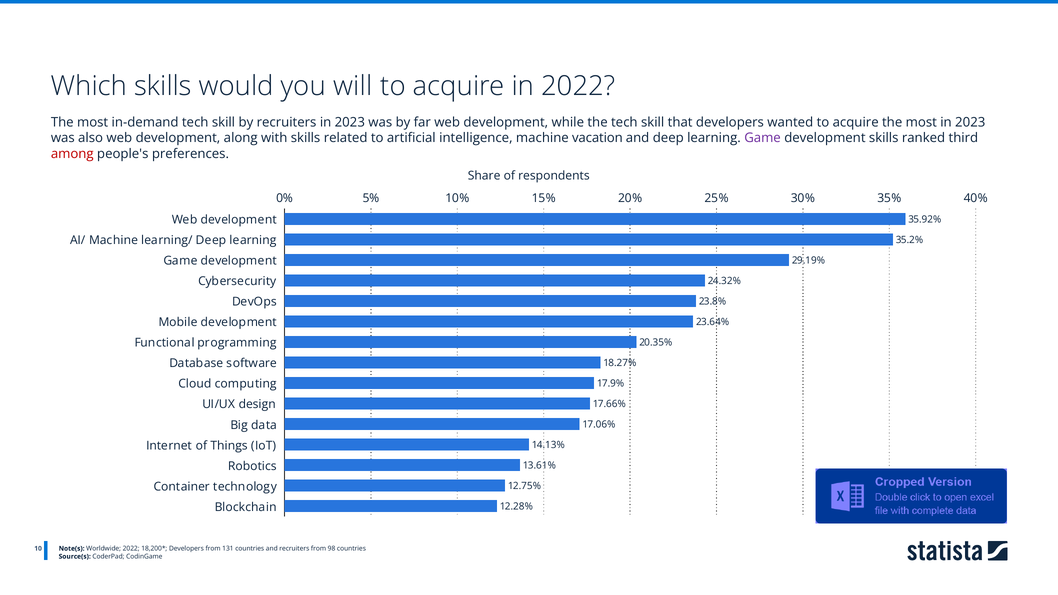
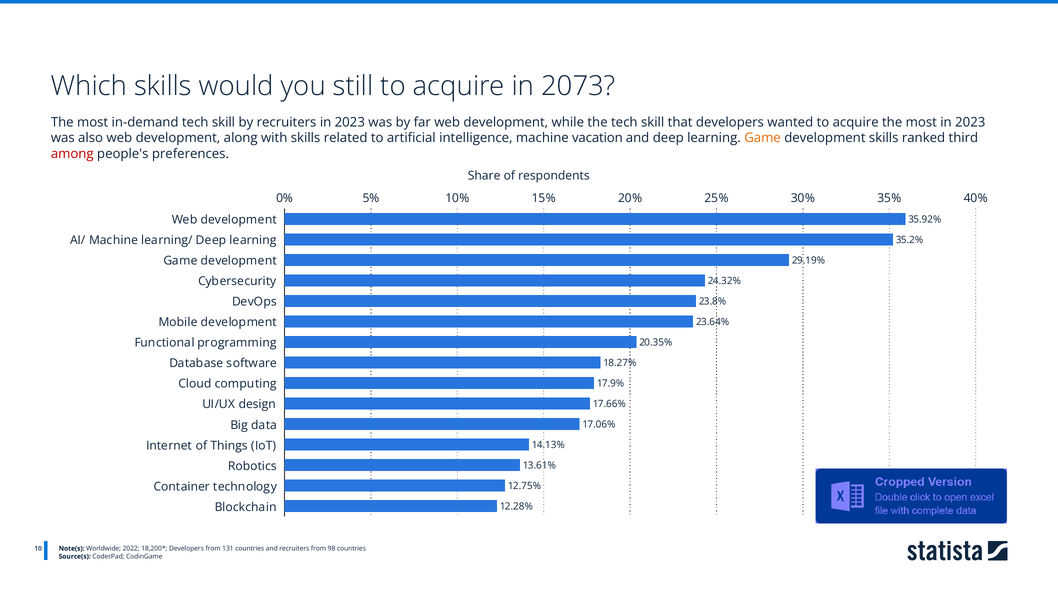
will: will -> still (353, 86)
in 2022: 2022 -> 2073 (578, 86)
Game colour: purple -> orange (763, 138)
